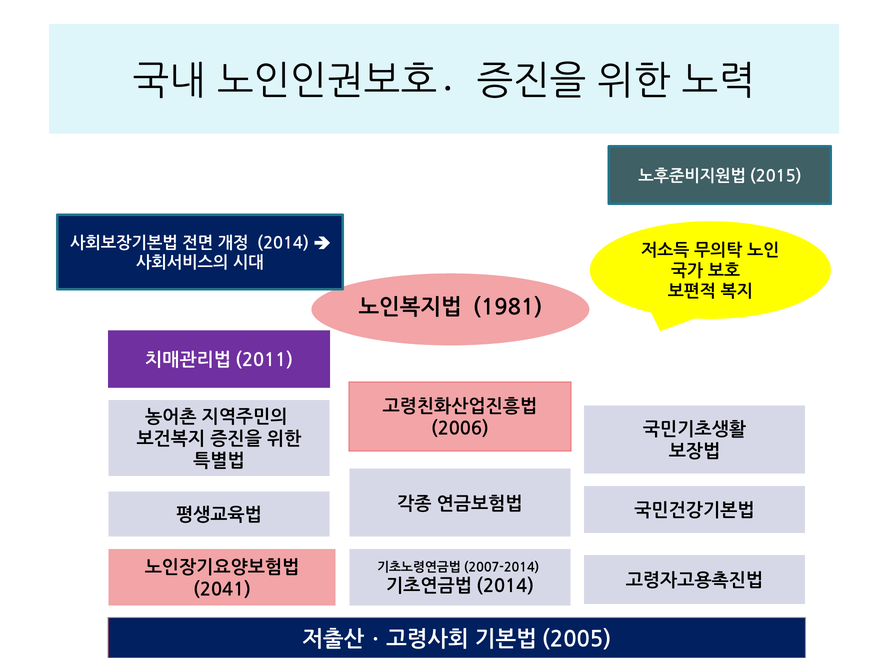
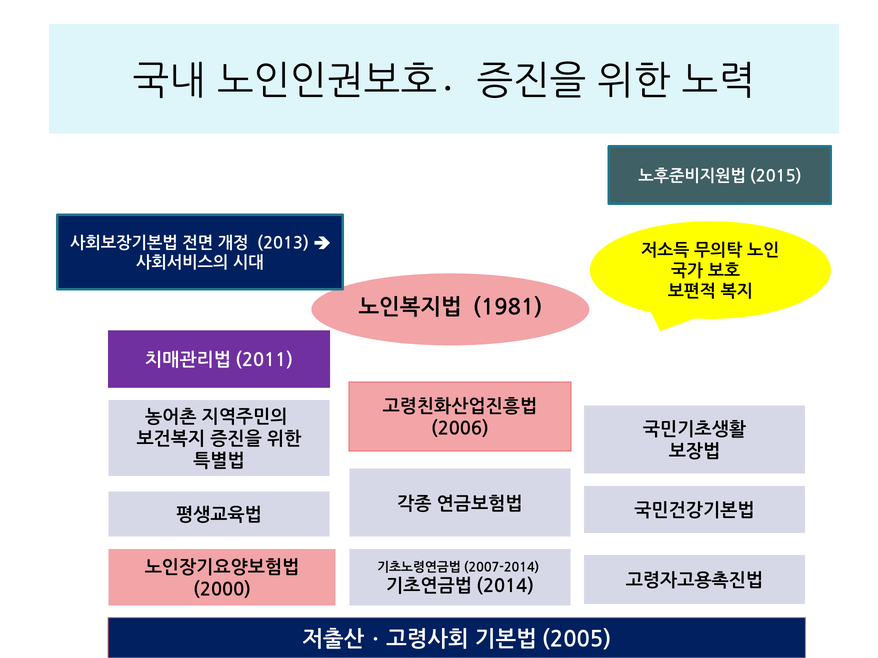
2014: 2014 -> 2013 (283, 244)
2041: 2041 -> 2000 (222, 590)
